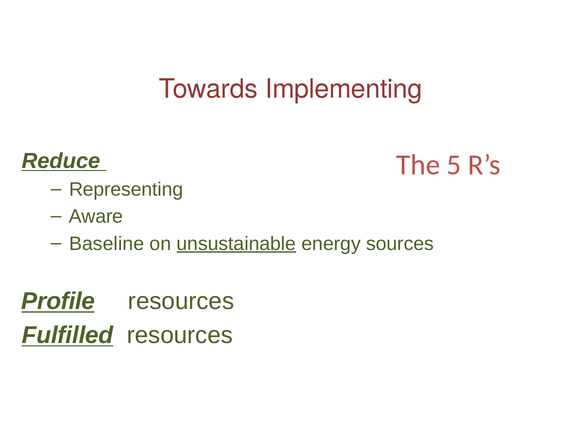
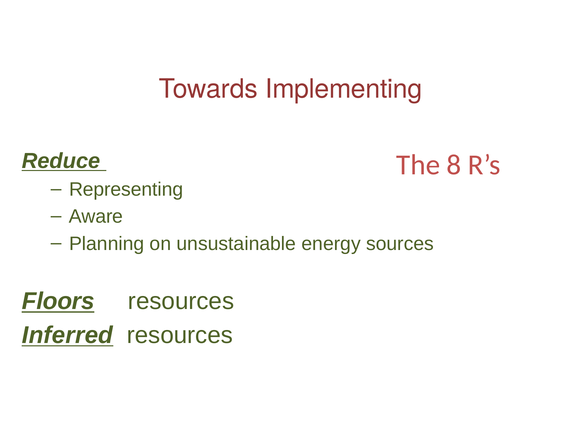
5: 5 -> 8 (454, 165)
Baseline: Baseline -> Planning (107, 244)
unsustainable underline: present -> none (236, 244)
Profile: Profile -> Floors (58, 301)
Fulfilled: Fulfilled -> Inferred (67, 335)
